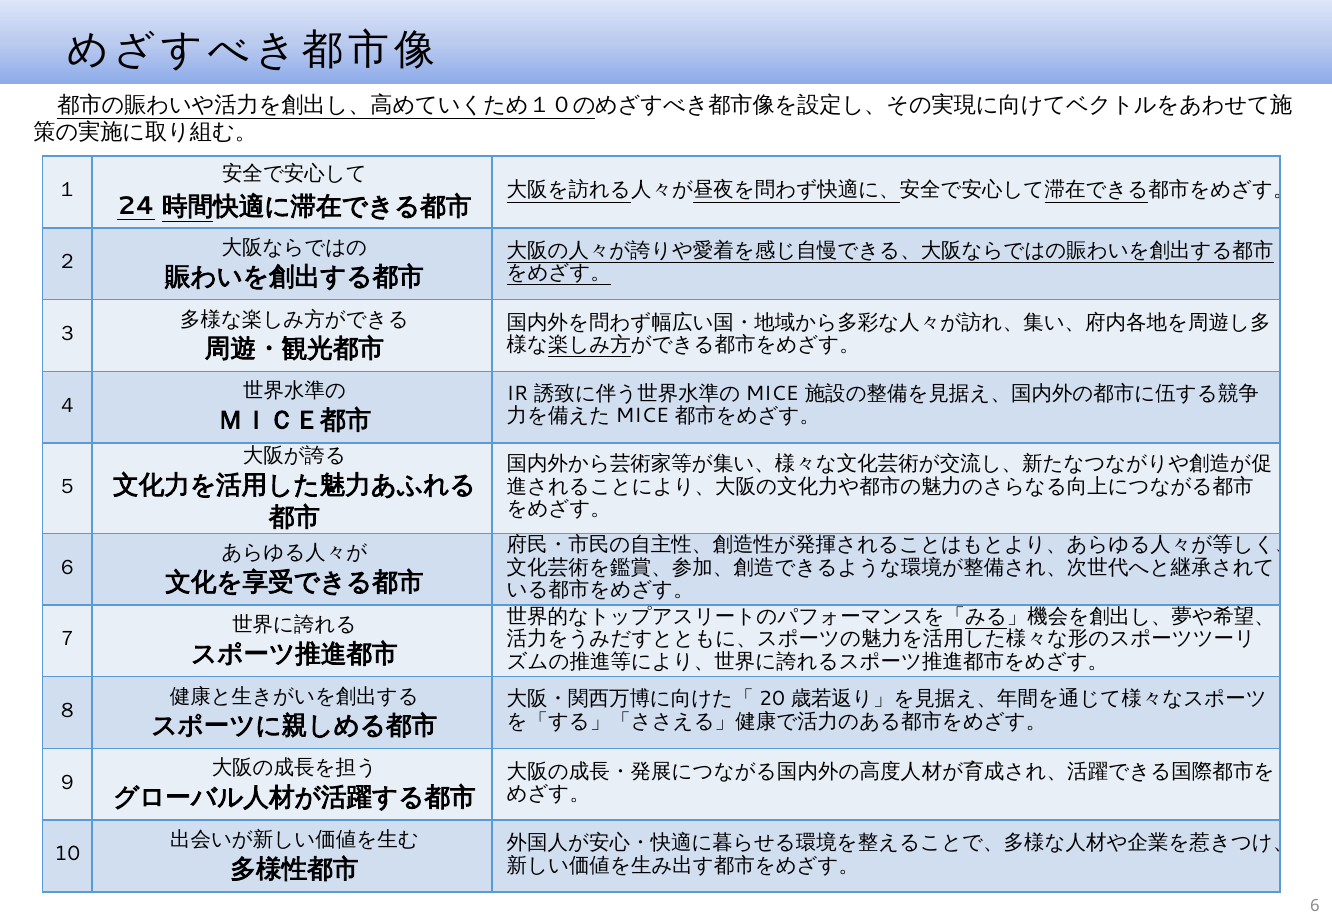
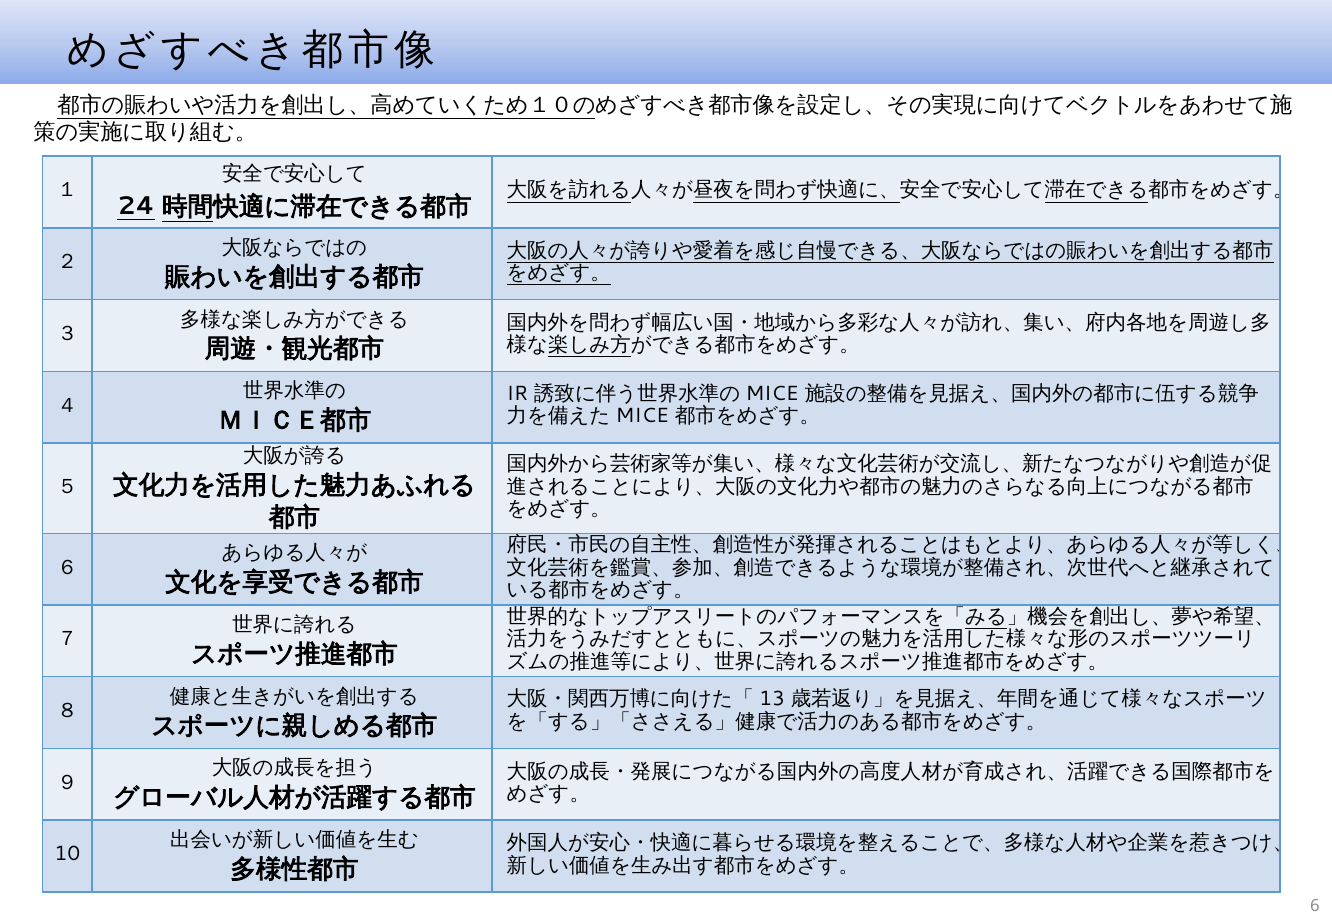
20: 20 -> 13 (772, 699)
